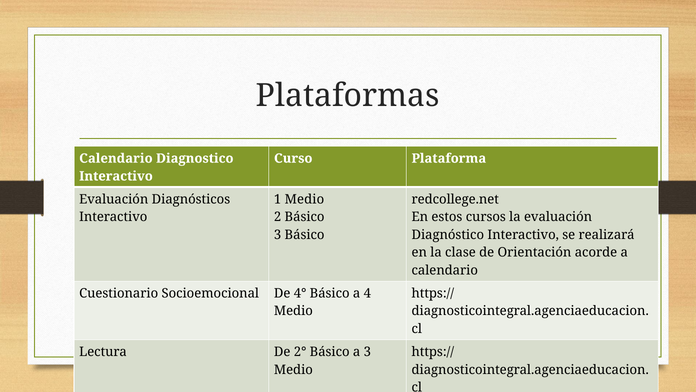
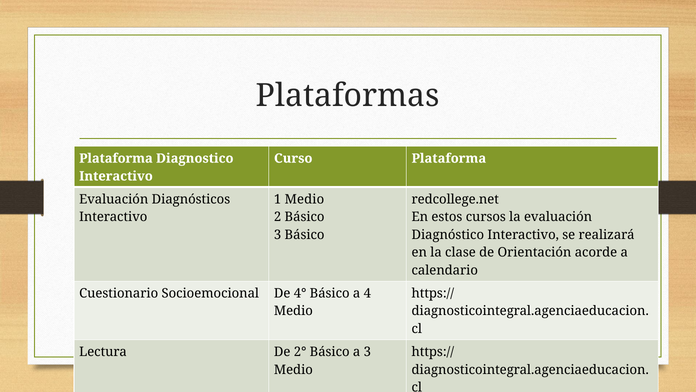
Calendario: Calendario -> Plataforma (116, 158)
